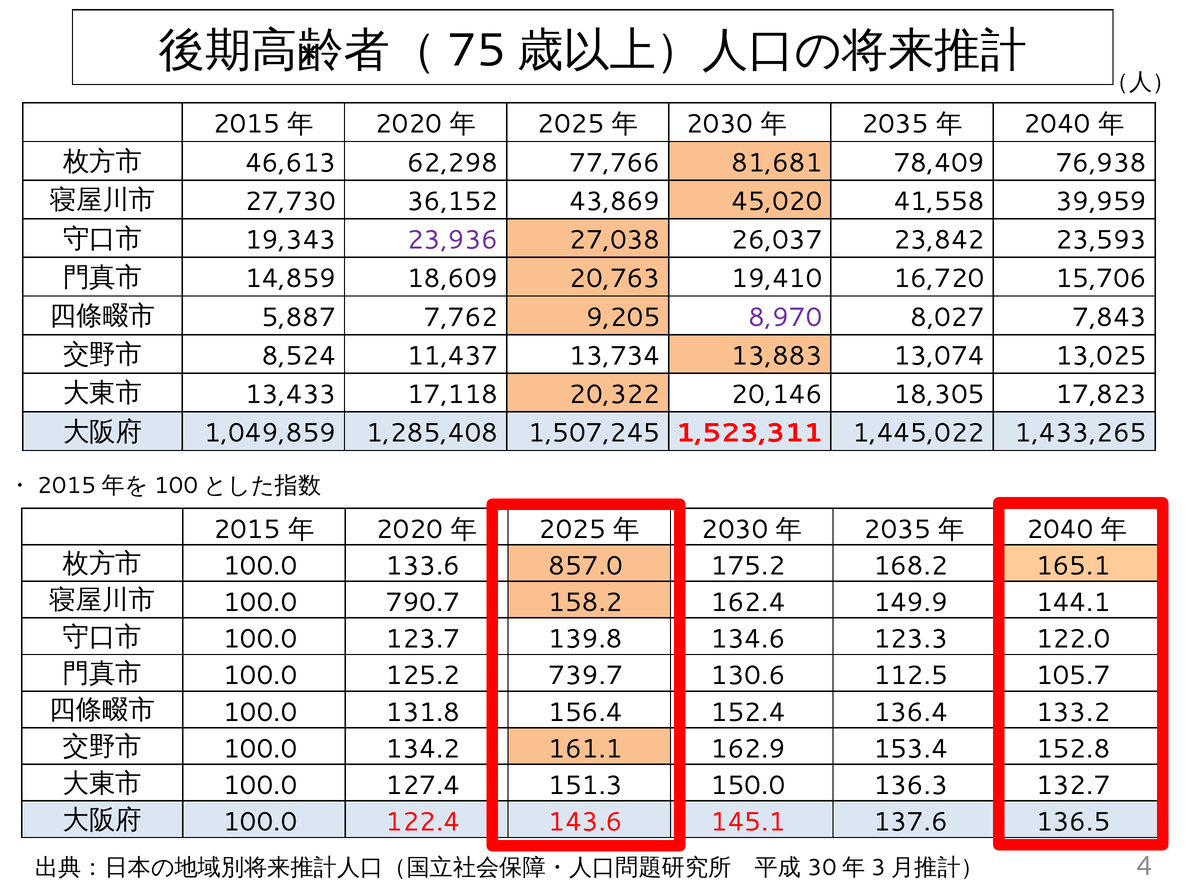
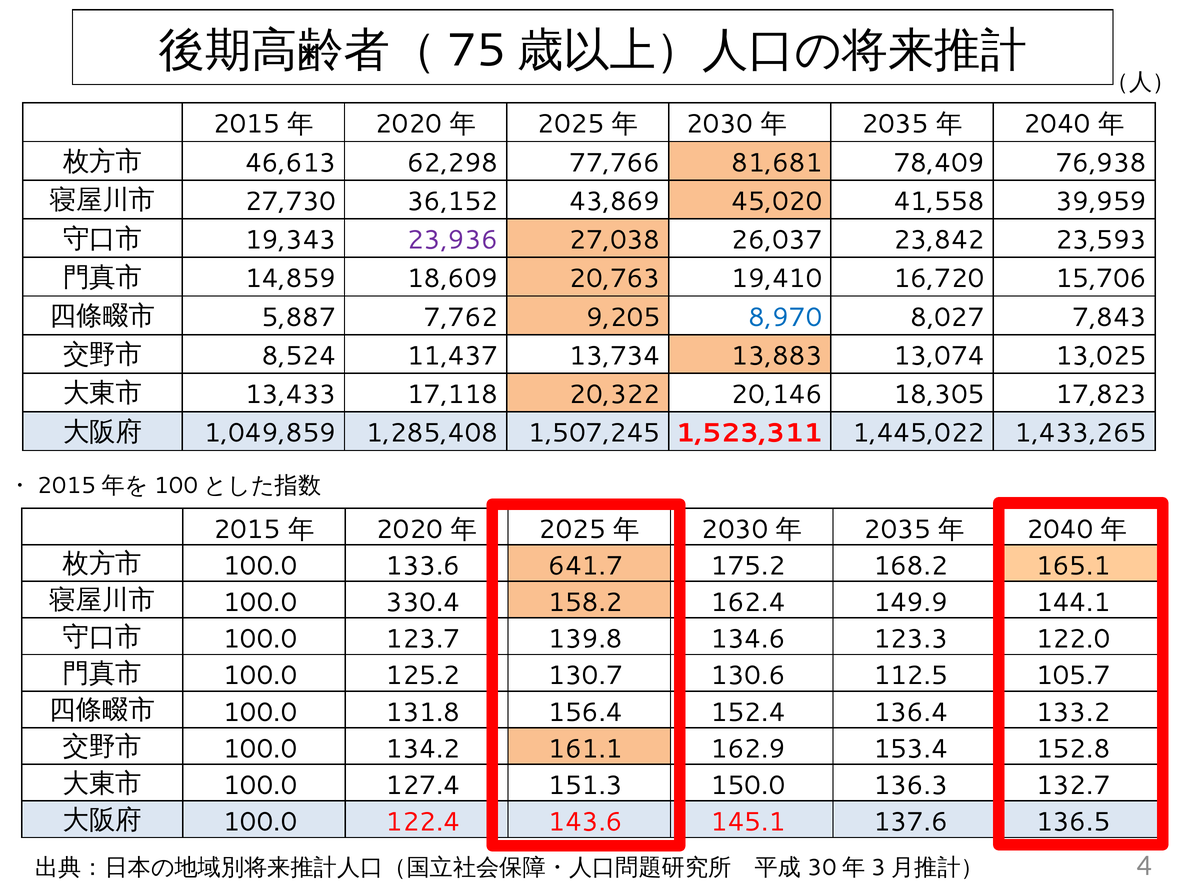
8,970 colour: purple -> blue (785, 317)
857.0: 857.0 -> 641.7 (586, 565)
790.7: 790.7 -> 330.4 (423, 602)
739.7: 739.7 -> 130.7 (586, 675)
